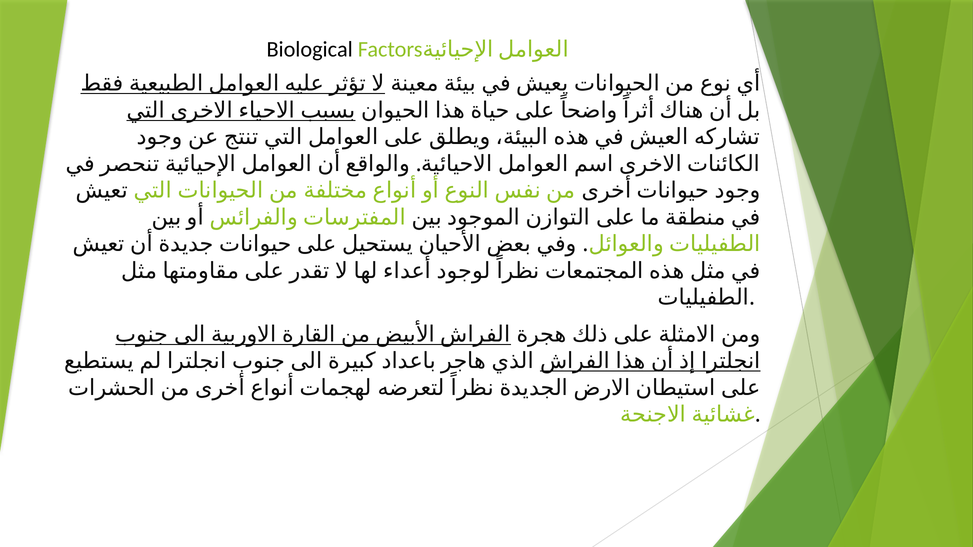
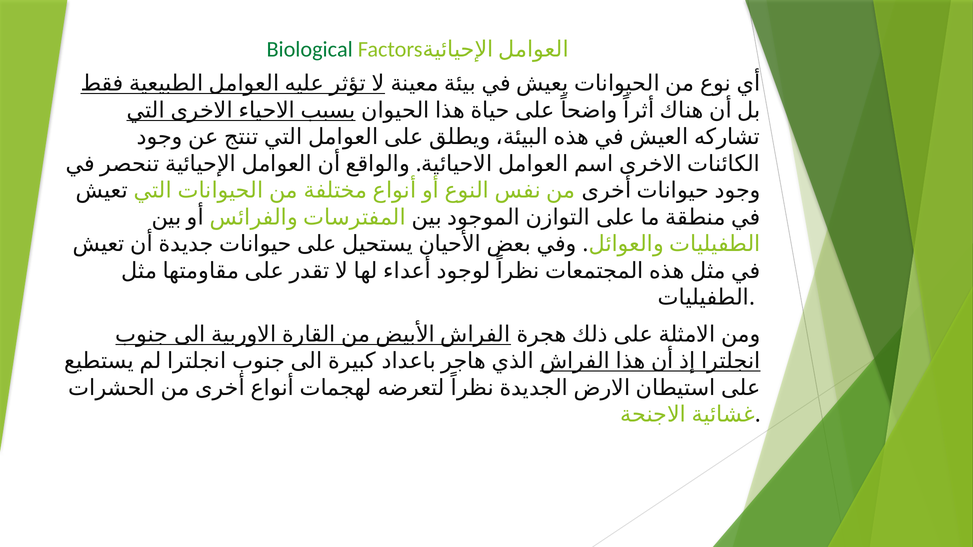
Biological colour: black -> green (310, 49)
